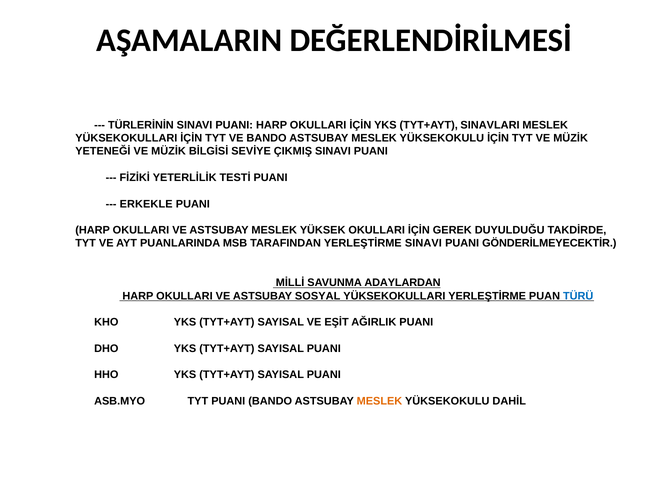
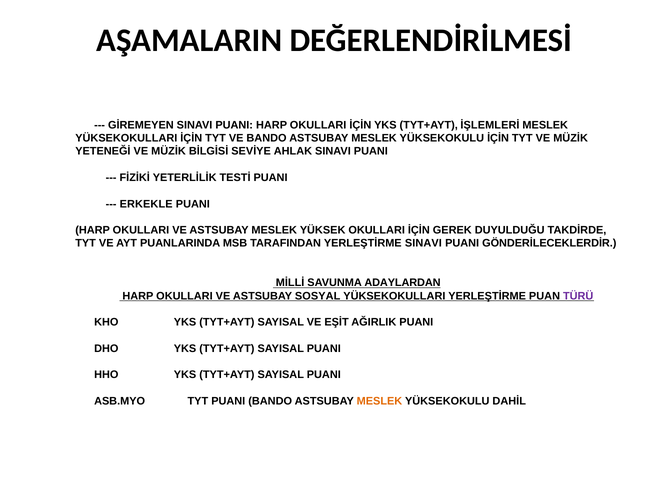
TÜRLERİNİN: TÜRLERİNİN -> GİREMEYEN (141, 125)
SINAVLARI: SINAVLARI -> İŞLEMLERİ (490, 125)
ÇIKMIŞ: ÇIKMIŞ -> AHLAK (293, 151)
GÖNDERİLMEYECEKTİR: GÖNDERİLMEYECEKTİR -> GÖNDERİLECEKLERDİR (549, 243)
TÜRÜ colour: blue -> purple (578, 296)
